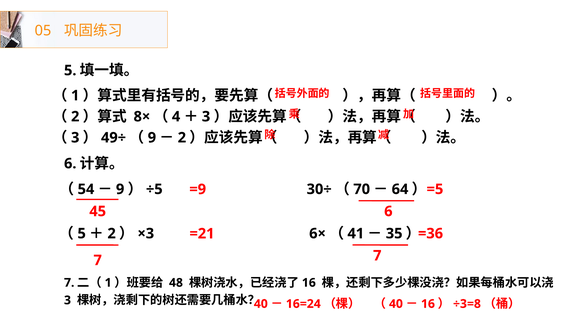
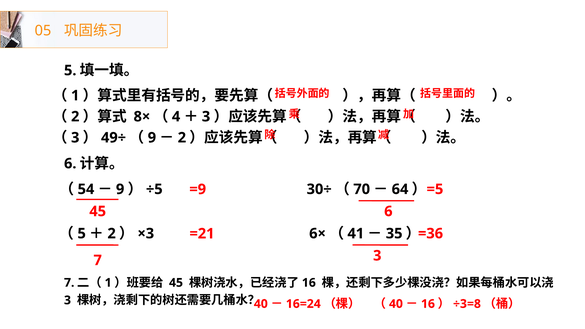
7 7: 7 -> 3 (377, 256)
48: 48 -> 45 (176, 283)
